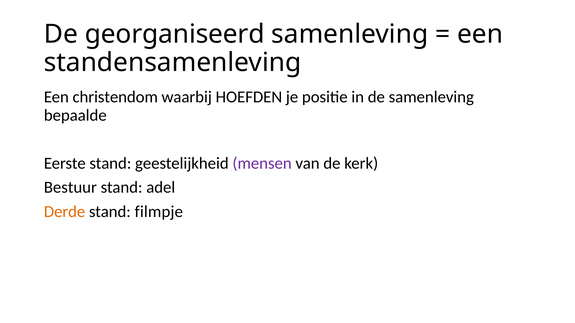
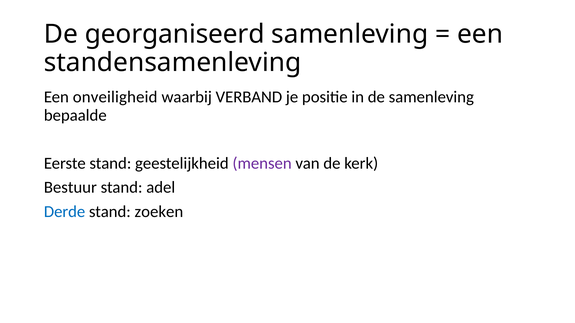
christendom: christendom -> onveiligheid (115, 97)
HOEFDEN: HOEFDEN -> VERBAND (249, 97)
Derde colour: orange -> blue (65, 212)
filmpje: filmpje -> zoeken (159, 212)
